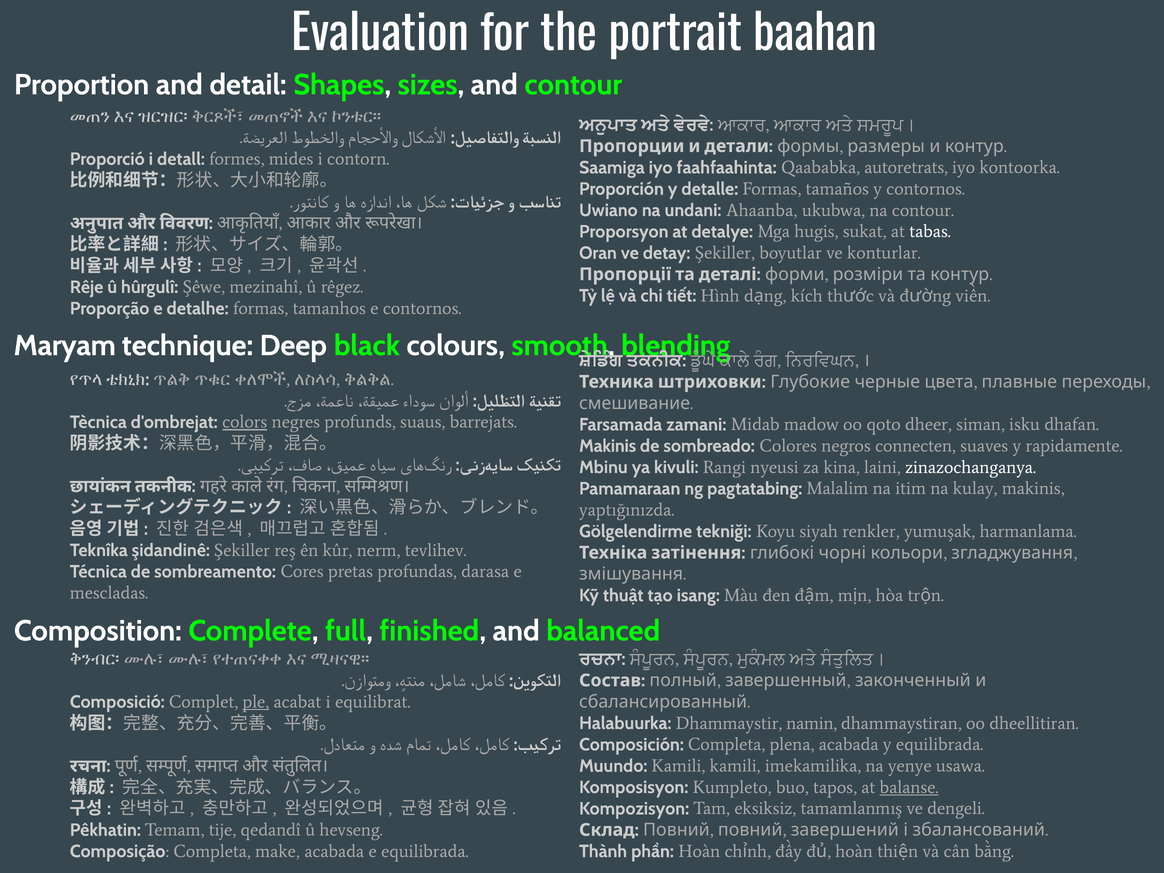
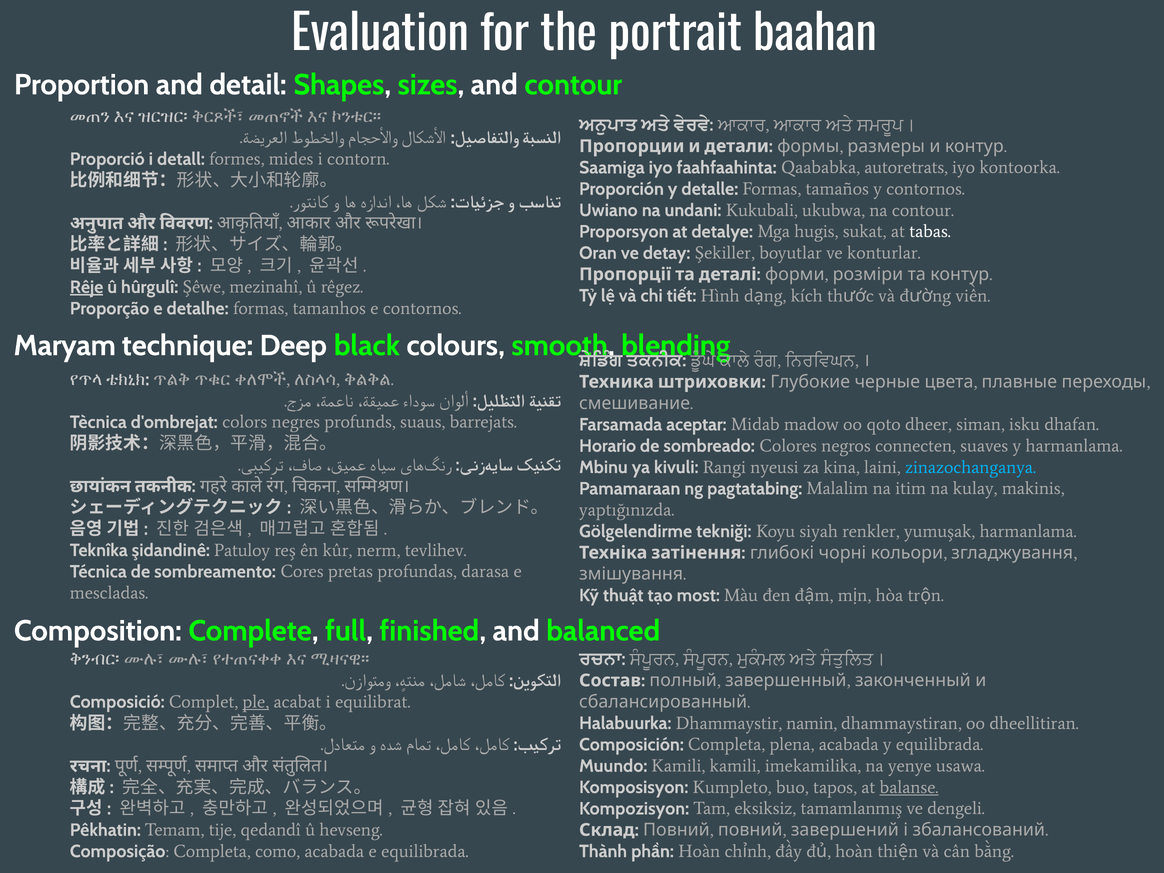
Ahaanba: Ahaanba -> Kukubali (762, 210)
Rêje underline: none -> present (87, 287)
colors underline: present -> none (245, 422)
zamani: zamani -> aceptar (696, 425)
Makinis: Makinis -> Horario (608, 446)
y rapidamente: rapidamente -> harmanlama (1074, 446)
zinazochanganya colour: white -> light blue (971, 467)
şidandinê Şekiller: Şekiller -> Patuloy (242, 550)
isang: isang -> most (698, 595)
make: make -> como (278, 851)
